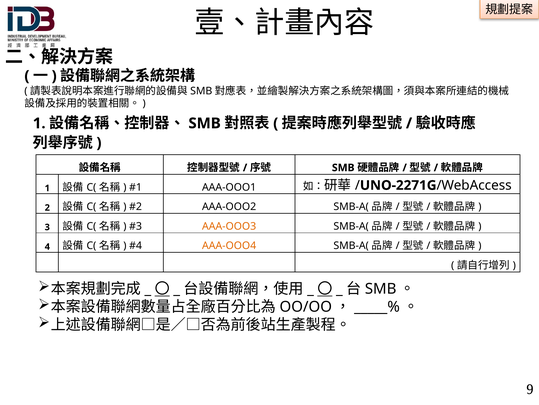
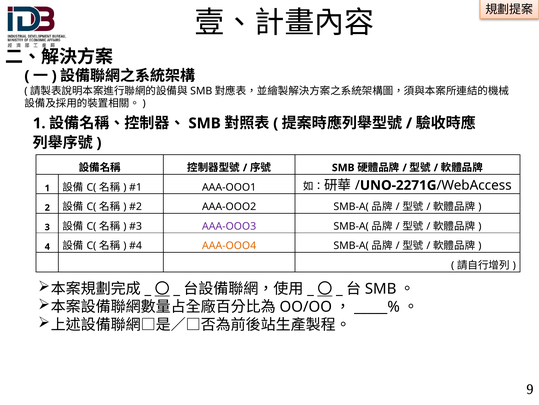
AAA-OOO3 colour: orange -> purple (229, 226)
